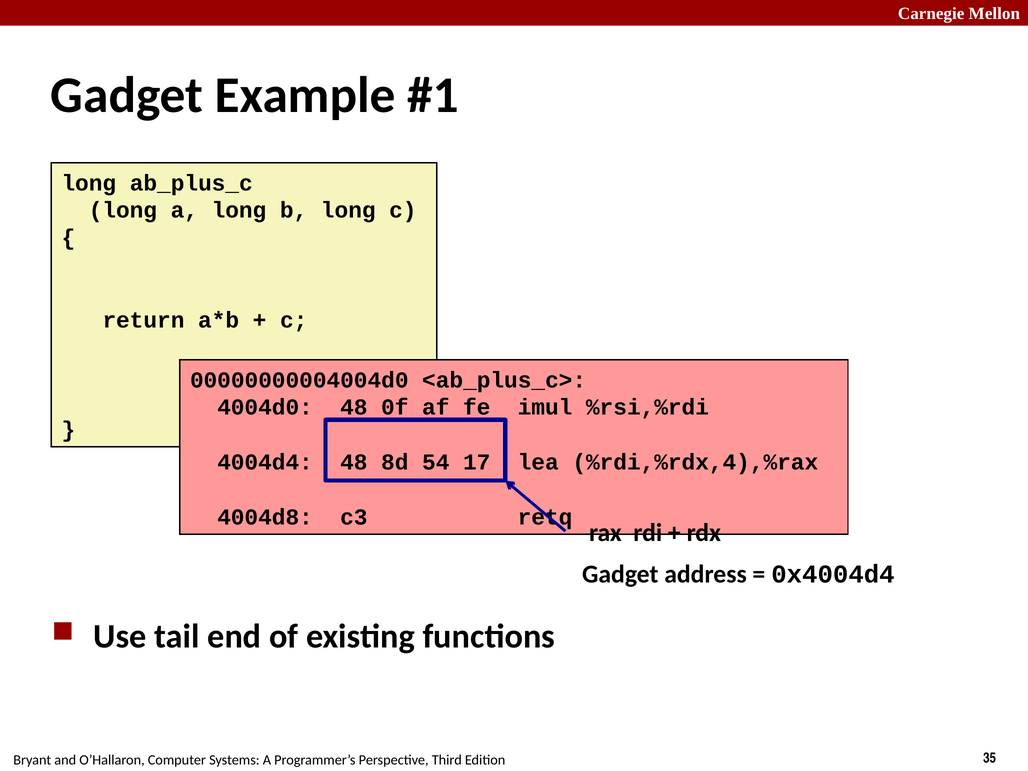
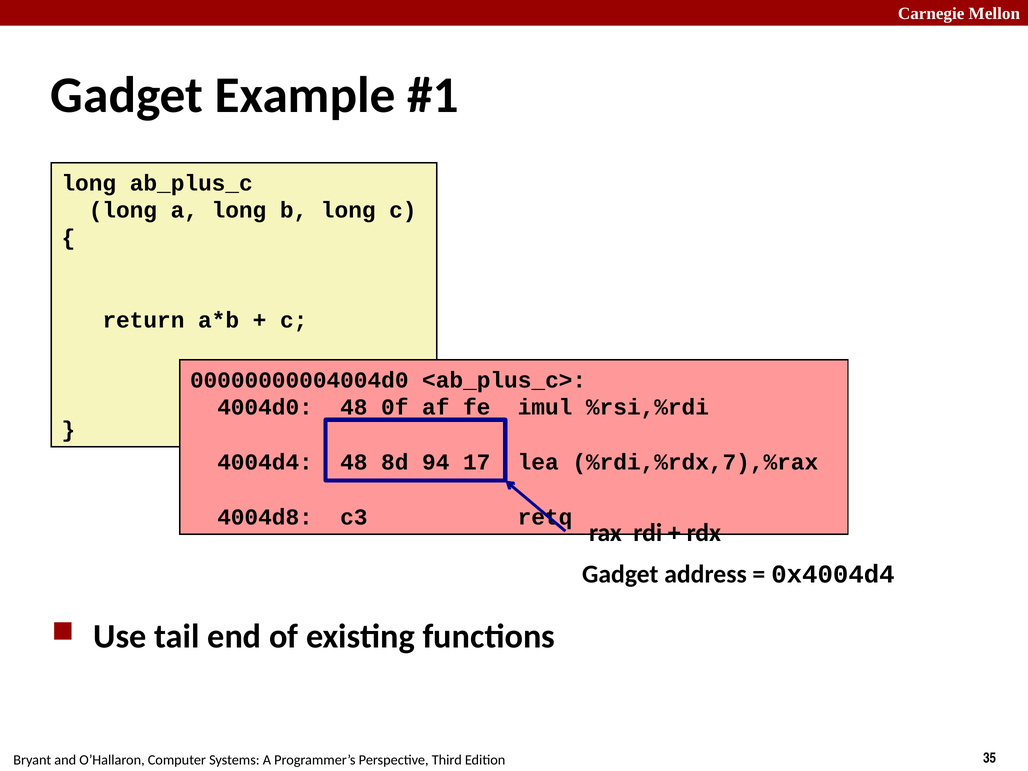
54: 54 -> 94 (436, 462)
%rdi,%rdx,4),%rax: %rdi,%rdx,4),%rax -> %rdi,%rdx,7),%rax (695, 462)
